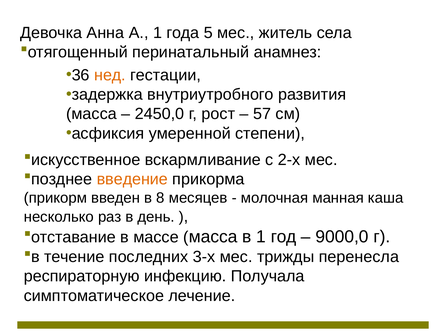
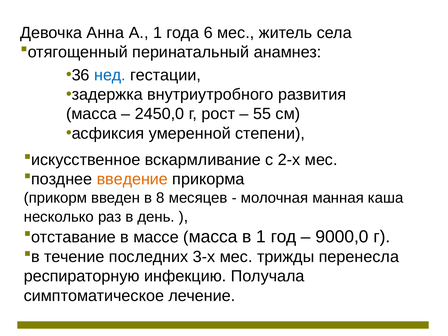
5: 5 -> 6 (208, 33)
нед colour: orange -> blue (110, 75)
57: 57 -> 55 (262, 114)
